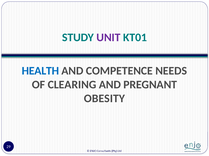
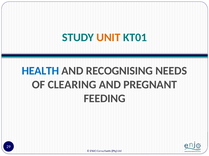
UNIT colour: purple -> orange (108, 38)
COMPETENCE: COMPETENCE -> RECOGNISING (119, 71)
OBESITY: OBESITY -> FEEDING (105, 99)
